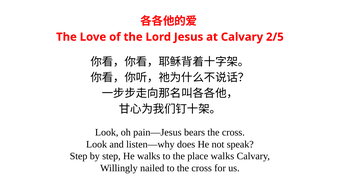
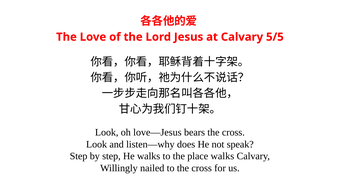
2/5: 2/5 -> 5/5 (275, 37)
pain—Jesus: pain—Jesus -> love—Jesus (157, 133)
